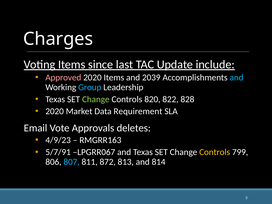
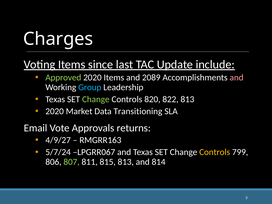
Approved colour: pink -> light green (63, 77)
2039: 2039 -> 2089 (151, 77)
and colour: light blue -> pink (237, 77)
822 828: 828 -> 813 (187, 99)
Requirement: Requirement -> Transitioning (138, 111)
deletes: deletes -> returns (134, 128)
4/9/23: 4/9/23 -> 4/9/27 (58, 140)
5/7/91: 5/7/91 -> 5/7/24 (58, 152)
807 colour: light blue -> light green (71, 162)
872: 872 -> 815 (108, 162)
